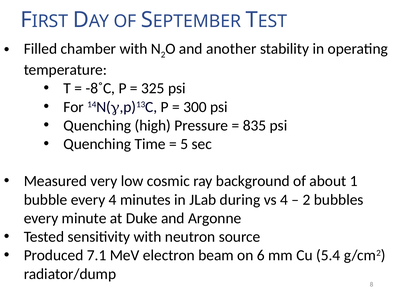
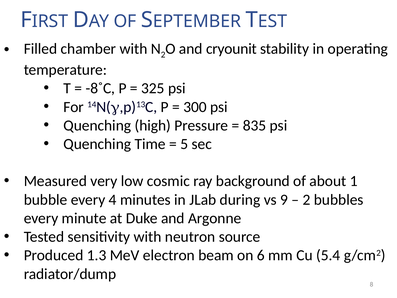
another: another -> cryounit (231, 49)
vs 4: 4 -> 9 (284, 200)
7.1: 7.1 -> 1.3 (97, 255)
